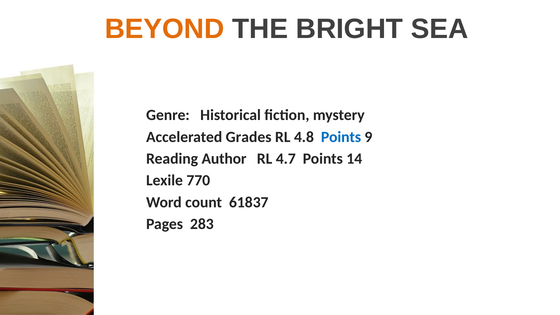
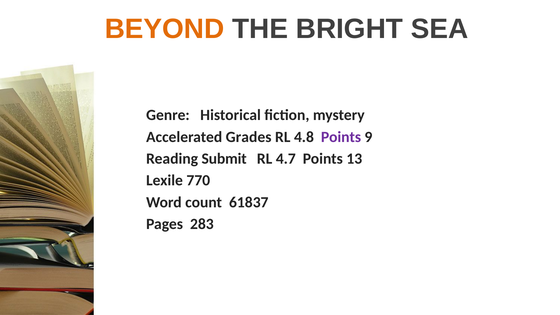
Points colour: blue -> purple (341, 137)
Author: Author -> Submit (224, 159)
14: 14 -> 13 (354, 159)
